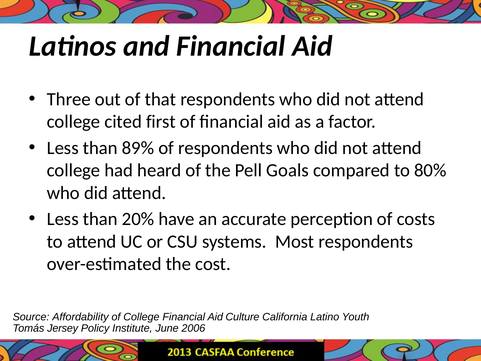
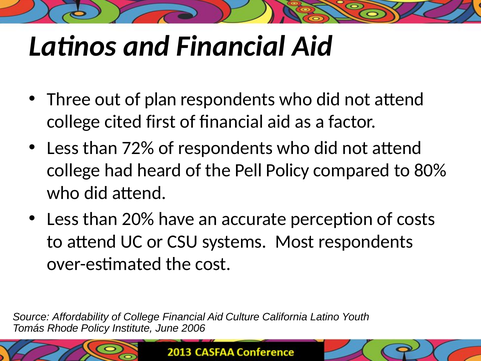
that: that -> plan (161, 99)
89%: 89% -> 72% (138, 148)
Pell Goals: Goals -> Policy (288, 170)
Jersey: Jersey -> Rhode (63, 328)
